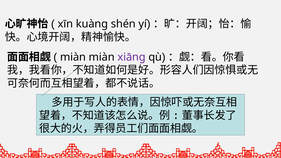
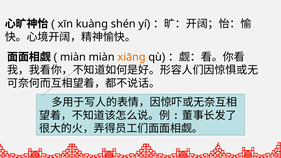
xiāng colour: purple -> orange (132, 57)
